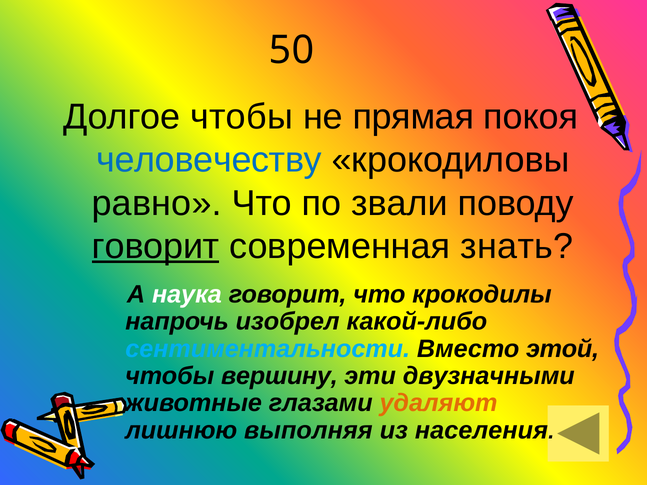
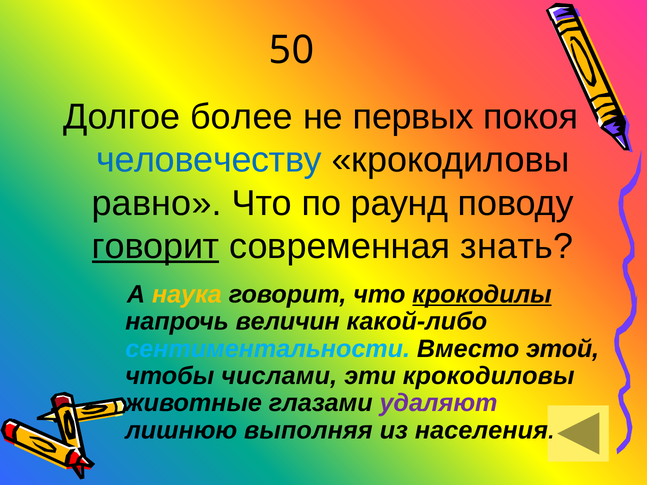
Долгое чтобы: чтобы -> более (241, 117)
прямая: прямая -> первых (413, 117)
звали: звали -> раунд (400, 203)
наука colour: white -> yellow (187, 295)
крокодилы underline: none -> present (482, 295)
изобрел: изобрел -> величин (288, 322)
вершину: вершину -> числами (279, 376)
эти двузначными: двузначными -> крокодиловы (489, 376)
удаляют colour: orange -> purple (439, 403)
